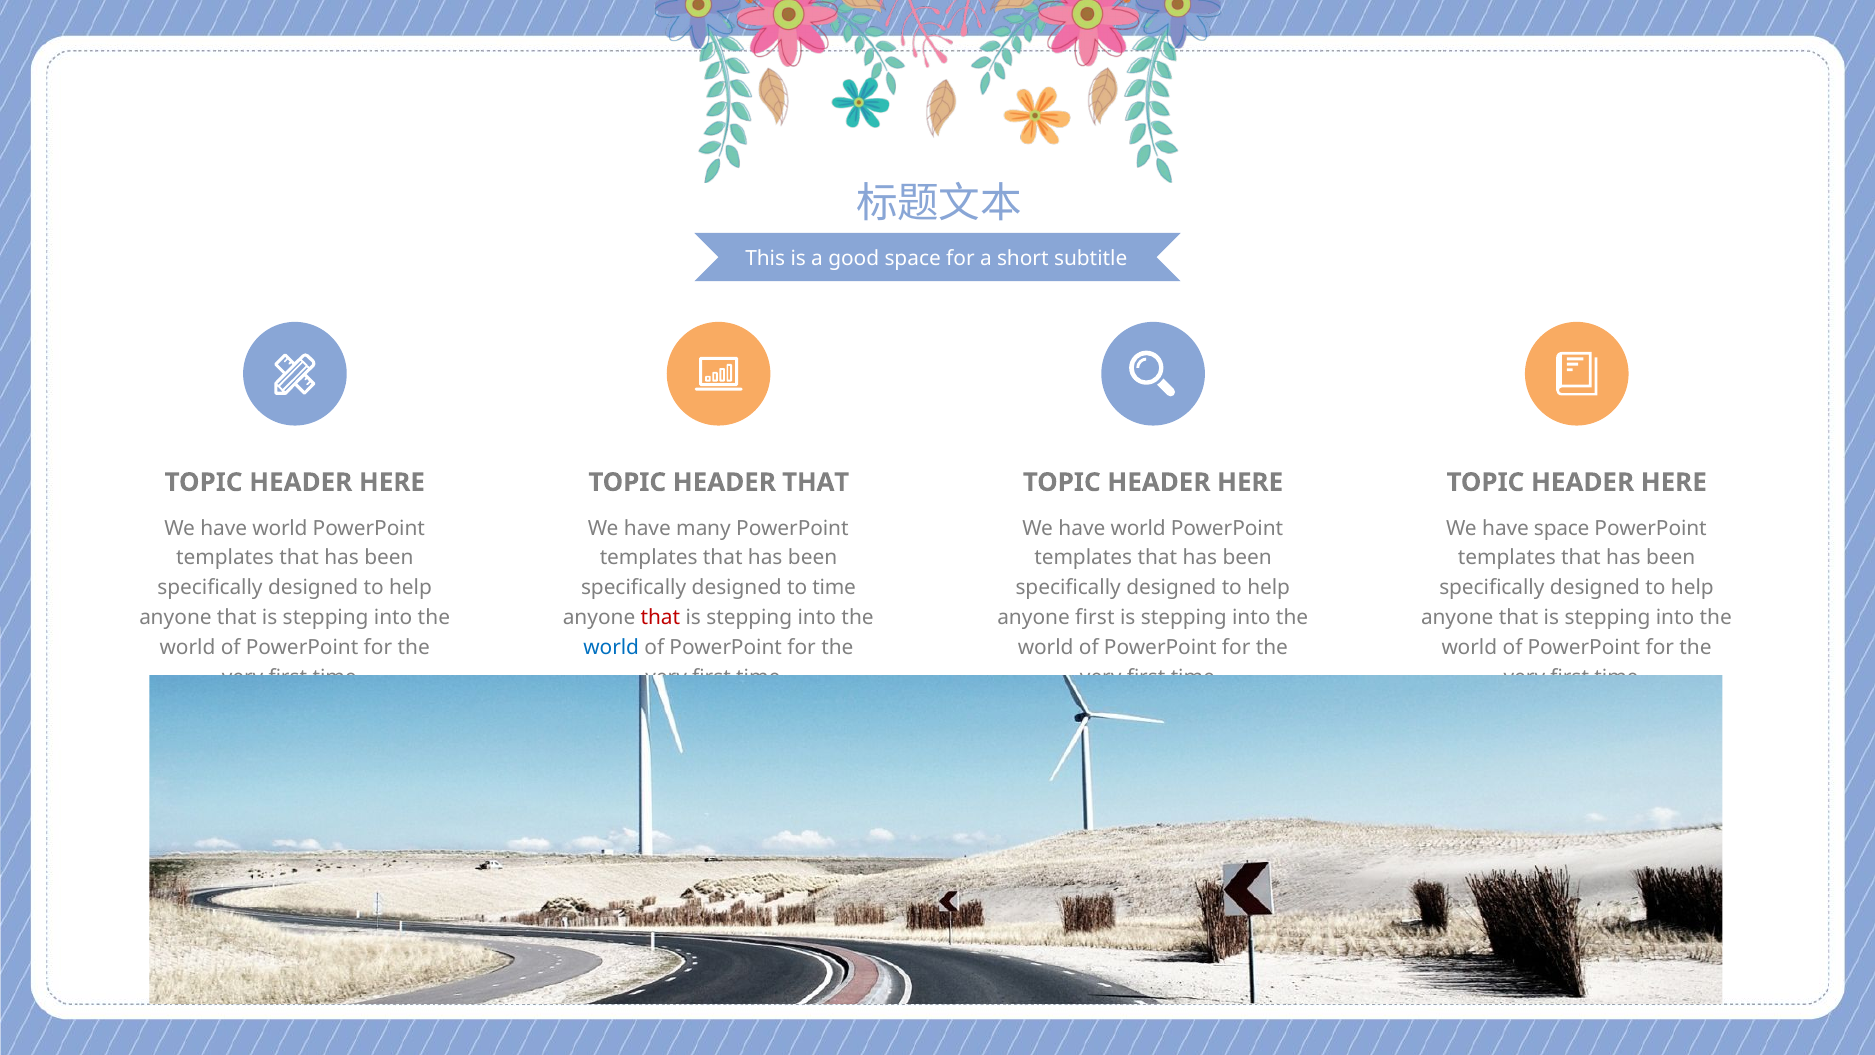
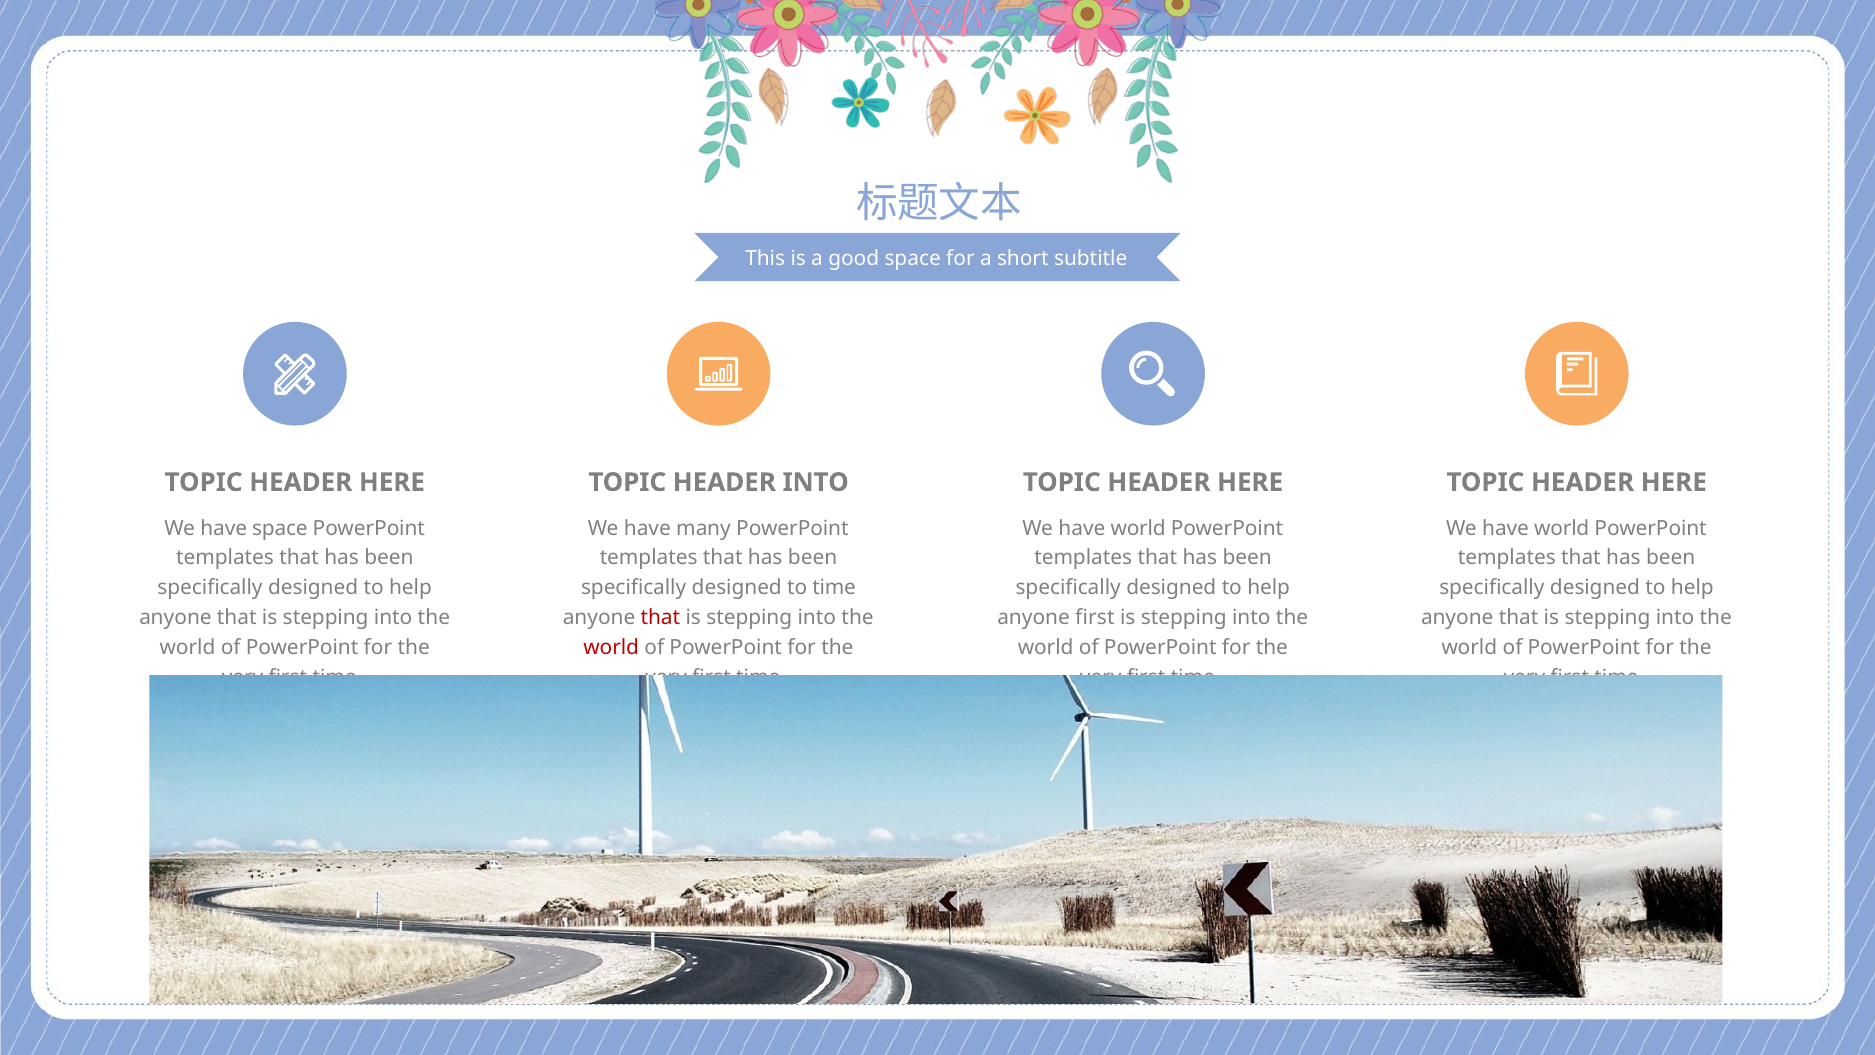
HEADER THAT: THAT -> INTO (816, 482)
world: world -> space (280, 528)
space: space -> world (1562, 528)
world colour: blue -> red (611, 648)
